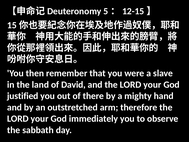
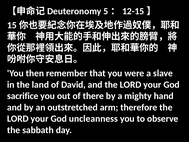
justified: justified -> sacrifice (23, 96)
immediately: immediately -> uncleanness (93, 118)
